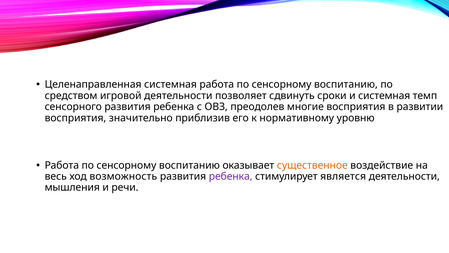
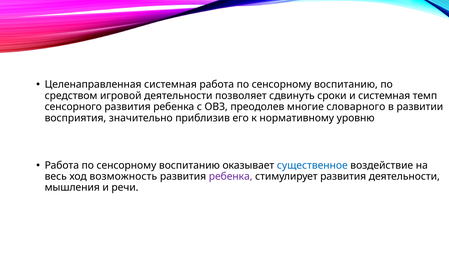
многие восприятия: восприятия -> словарного (356, 107)
существенное colour: orange -> blue (312, 165)
стимулирует является: является -> развития (343, 176)
